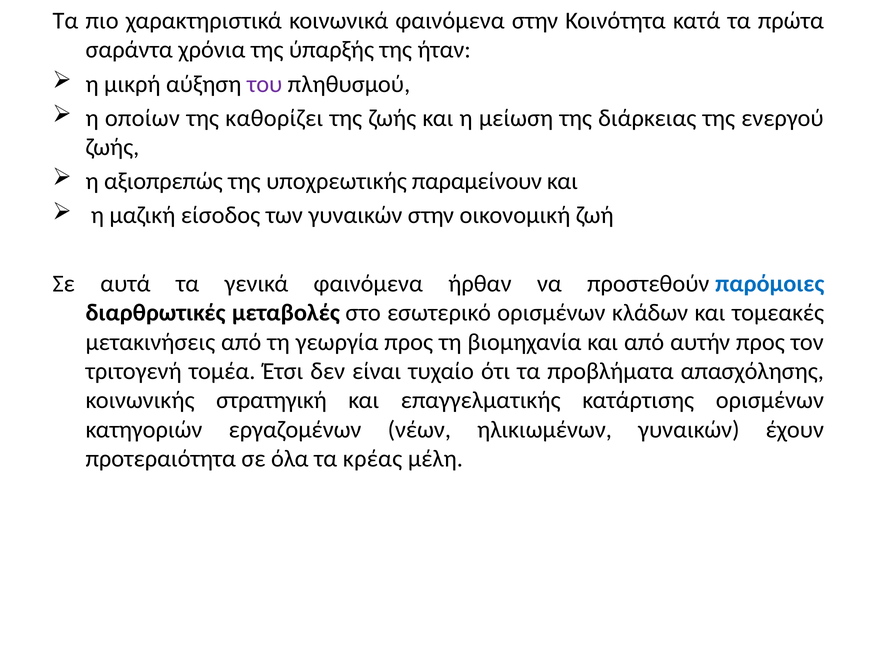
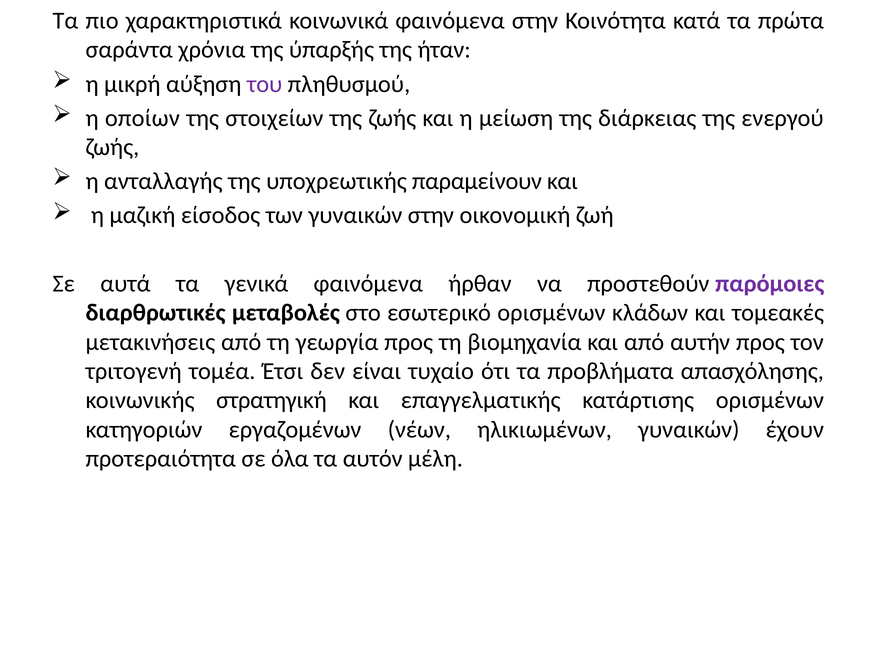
καθορίζει: καθορίζει -> στοιχείων (274, 118)
αξιοπρεπώς: αξιοπρεπώς -> ανταλλαγής (163, 182)
παρόμοιες colour: blue -> purple (770, 284)
κρέας: κρέας -> αυτόν (373, 459)
